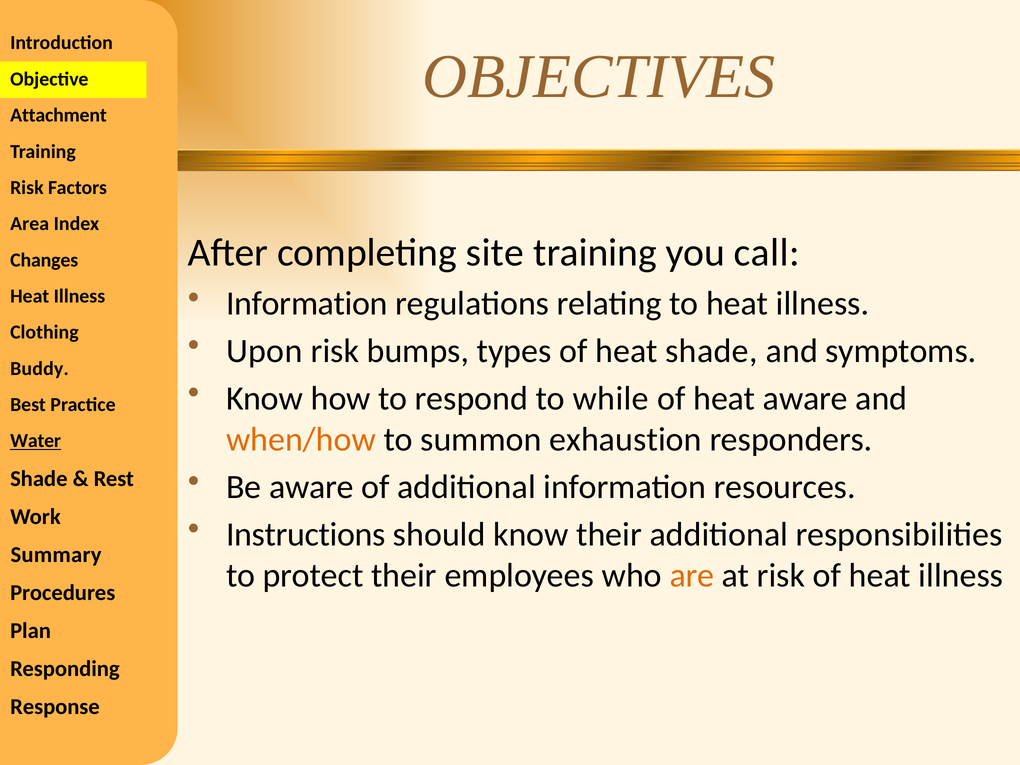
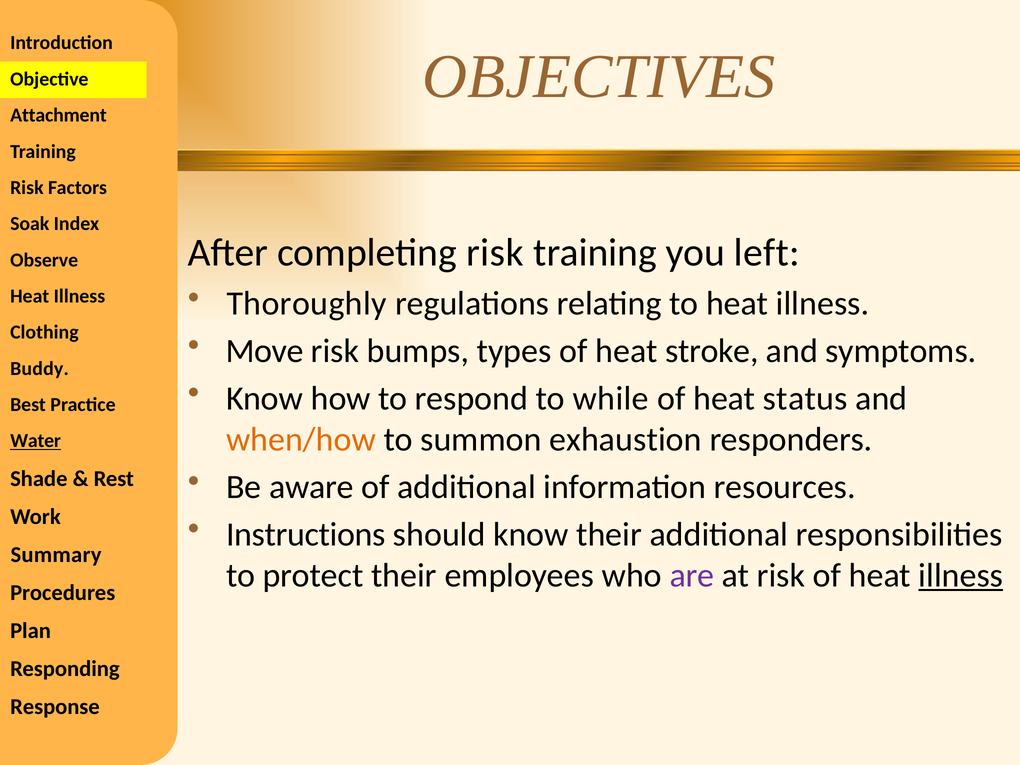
Area: Area -> Soak (30, 224)
completing site: site -> risk (495, 253)
call: call -> left (767, 253)
Changes: Changes -> Observe (44, 260)
Information: Information -> Thoroughly (307, 303)
Upon: Upon -> Move (265, 351)
heat shade: shade -> stroke (712, 351)
heat aware: aware -> status (805, 399)
are colour: orange -> purple (692, 575)
illness underline: none -> present (961, 575)
